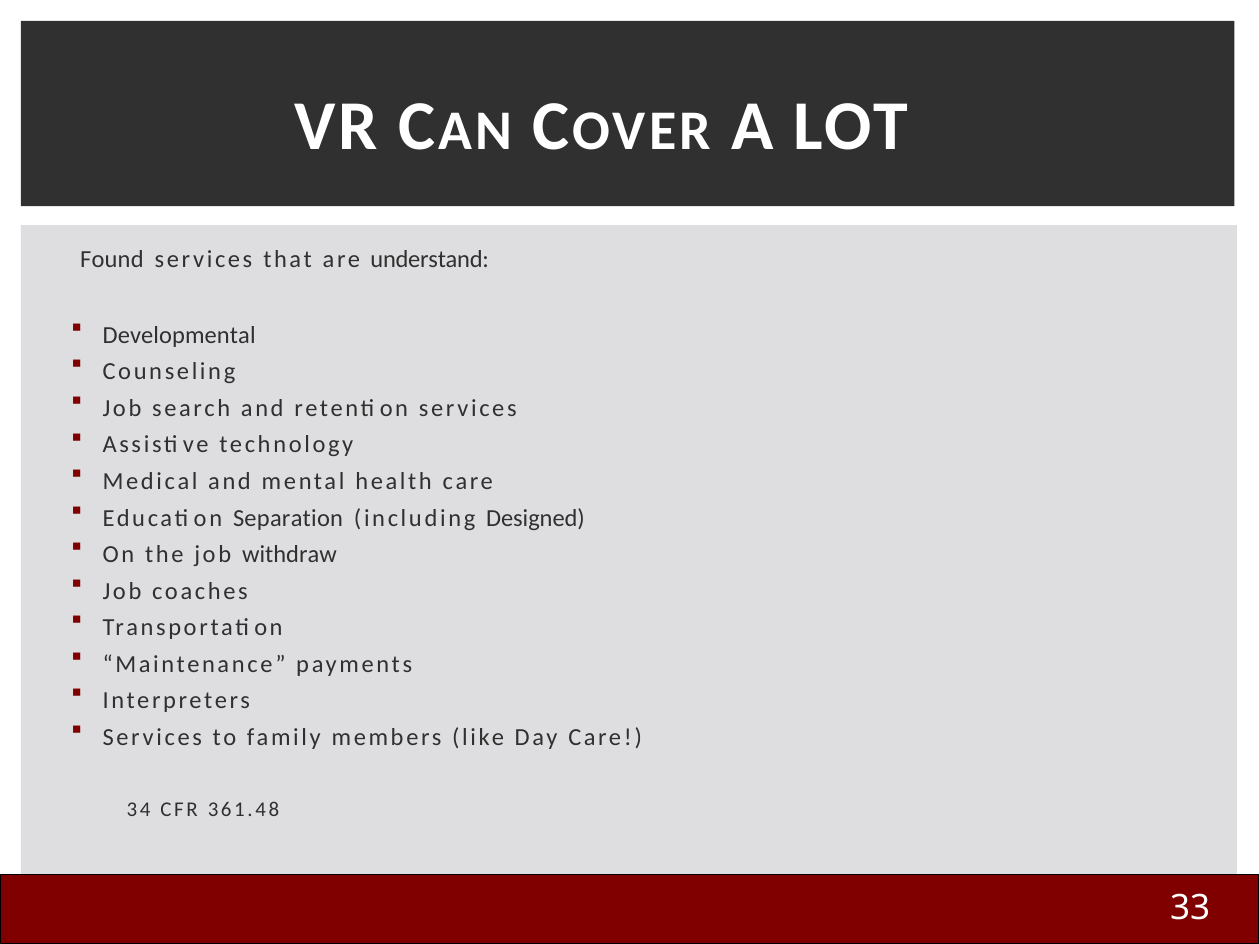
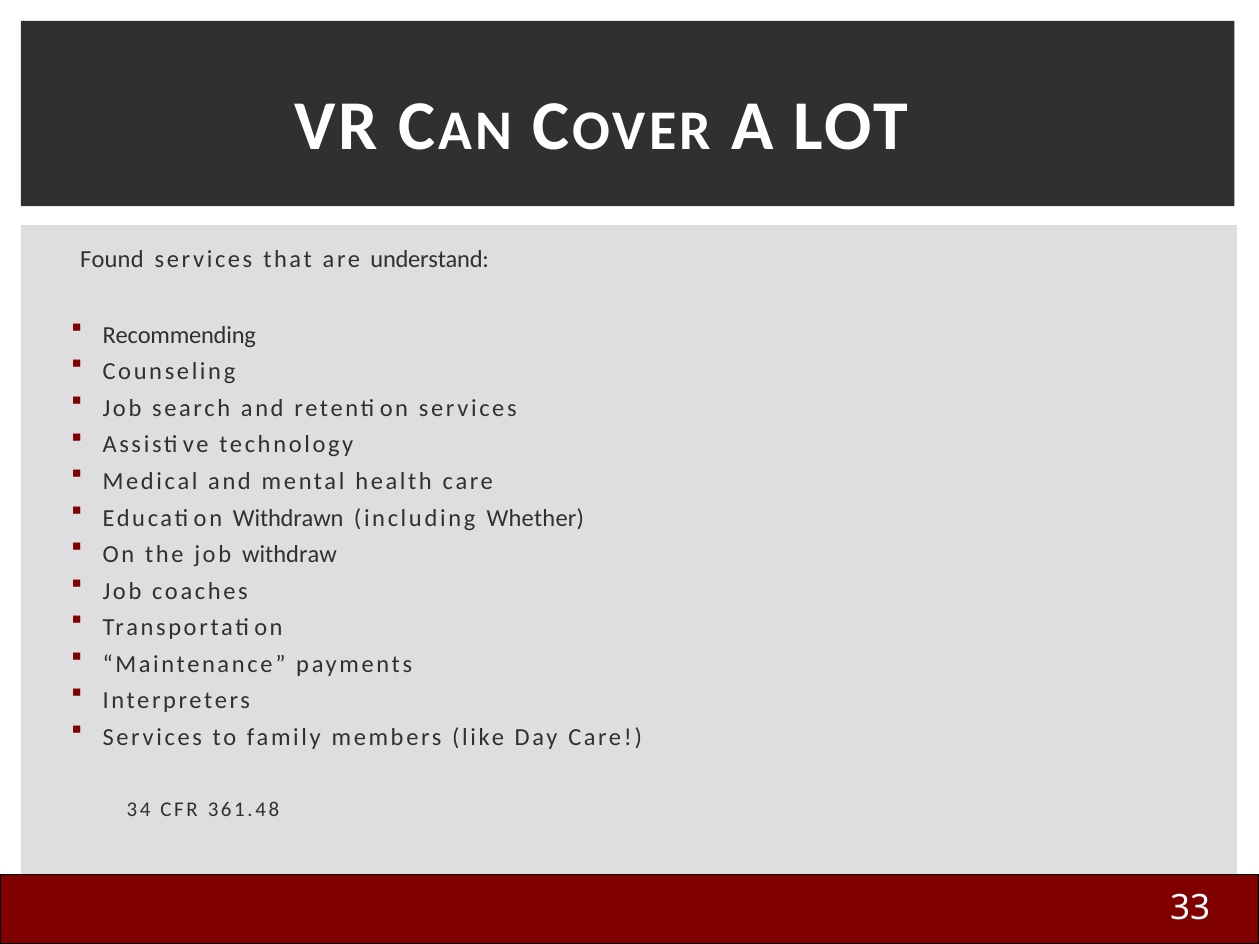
Developmental: Developmental -> Recommending (179, 335)
Separation: Separation -> Withdrawn (288, 518)
Designed: Designed -> Whether (535, 518)
